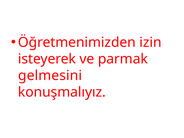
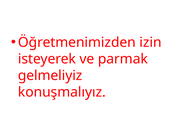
gelmesini: gelmesini -> gelmeliyiz (50, 75)
